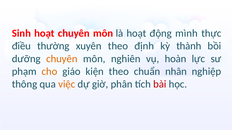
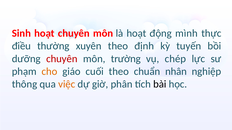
thành: thành -> tuyến (189, 46)
chuyên colour: orange -> red (62, 59)
nghiên: nghiên -> trường (126, 59)
hoàn: hoàn -> chép (175, 59)
kiện: kiện -> cuối (95, 72)
bài colour: red -> black (160, 84)
